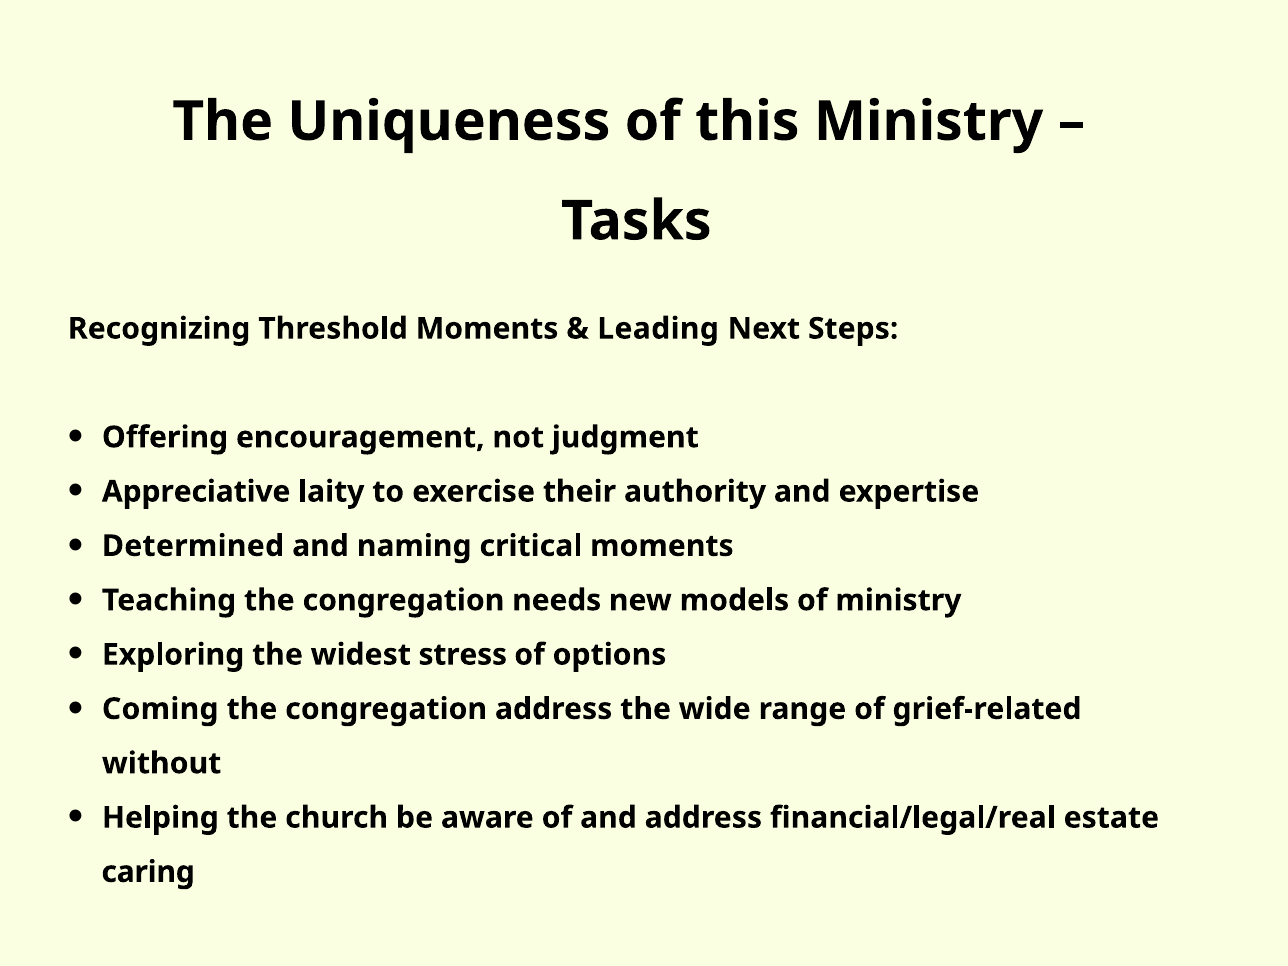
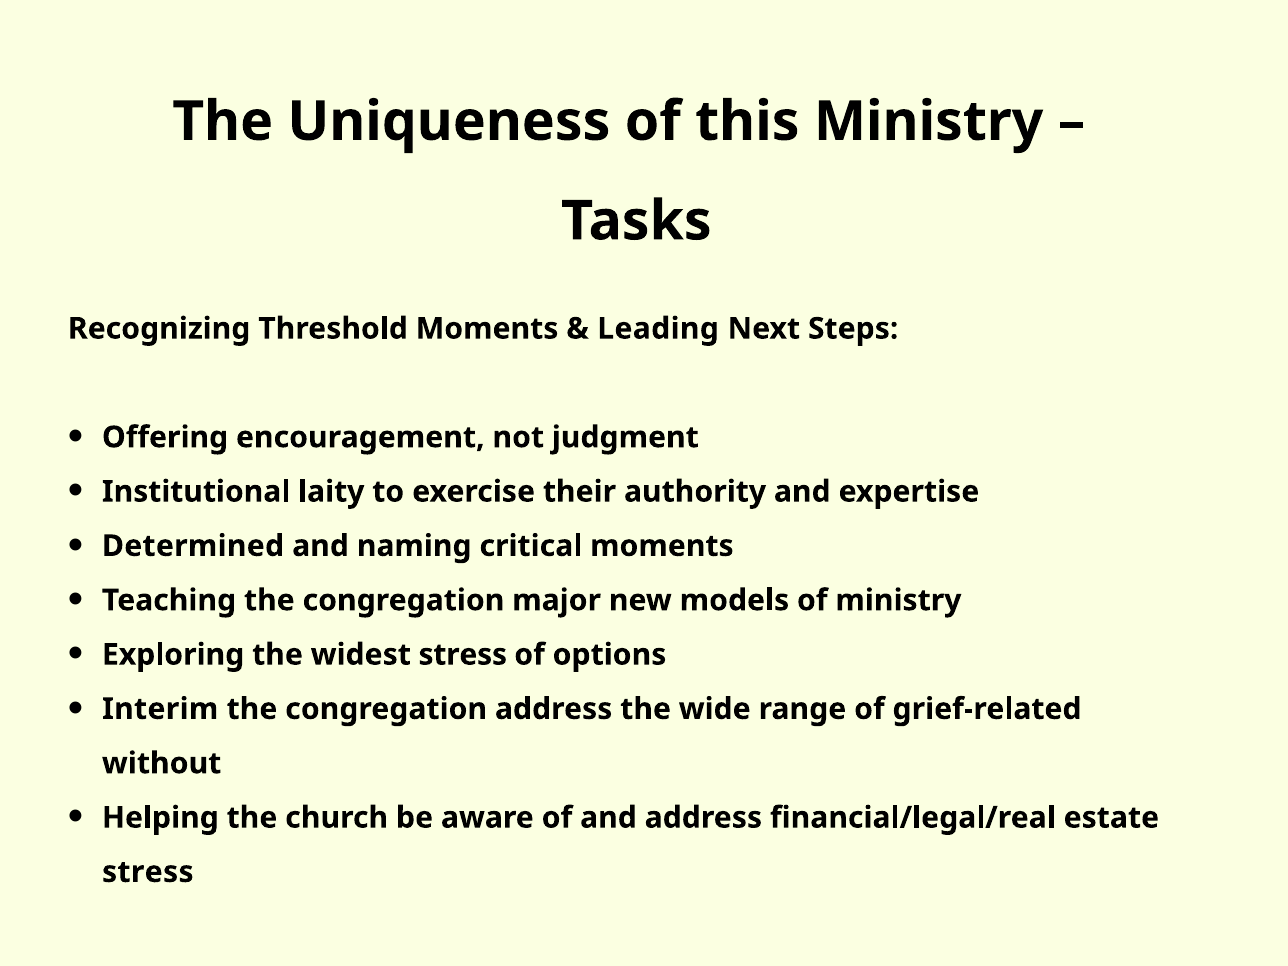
Appreciative: Appreciative -> Institutional (196, 492)
needs: needs -> major (557, 600)
Coming: Coming -> Interim (160, 709)
caring: caring -> stress (148, 872)
